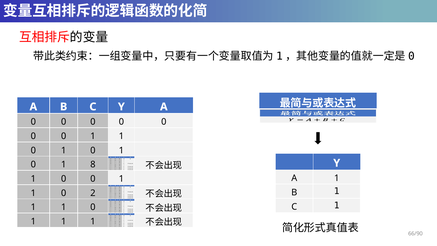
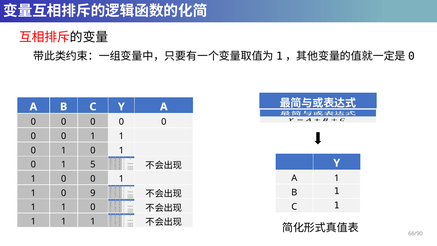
8: 8 -> 5 (93, 164)
2: 2 -> 9 (93, 193)
